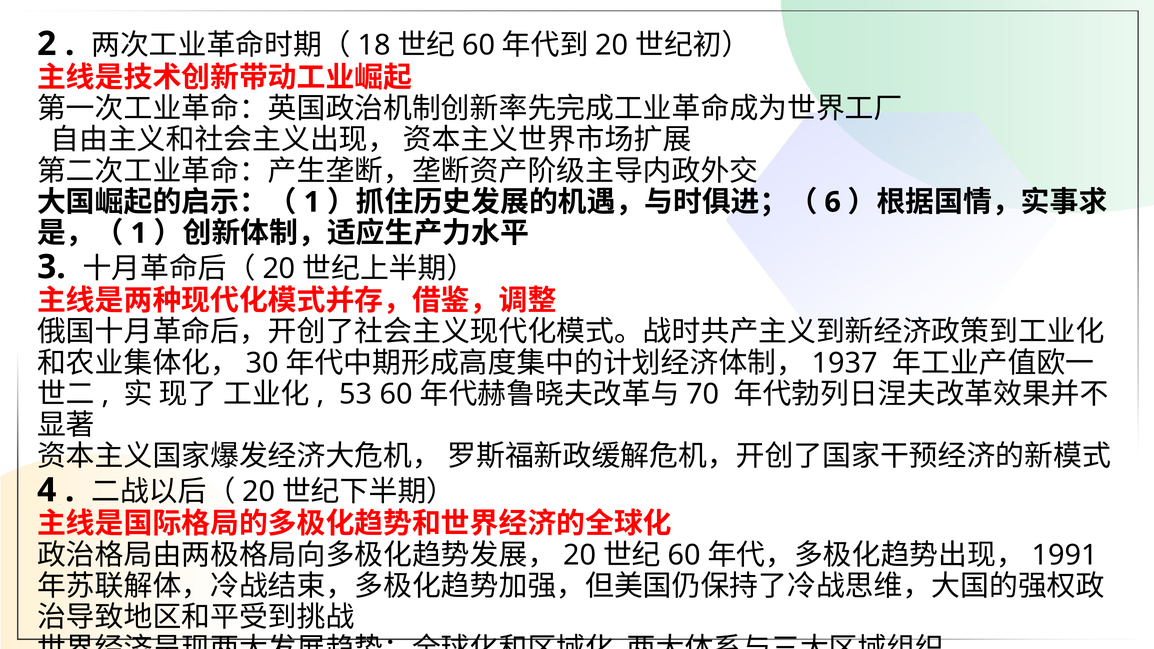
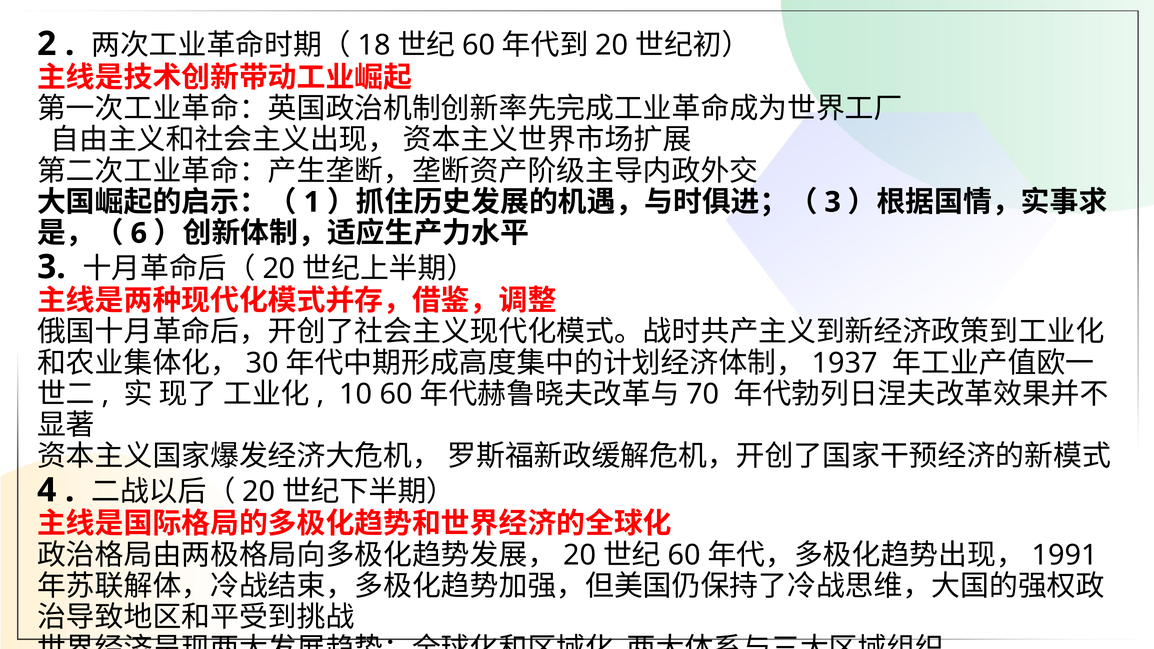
6: 6 -> 3 (833, 202)
1: 1 -> 6 (139, 233)
53: 53 -> 10 (356, 394)
